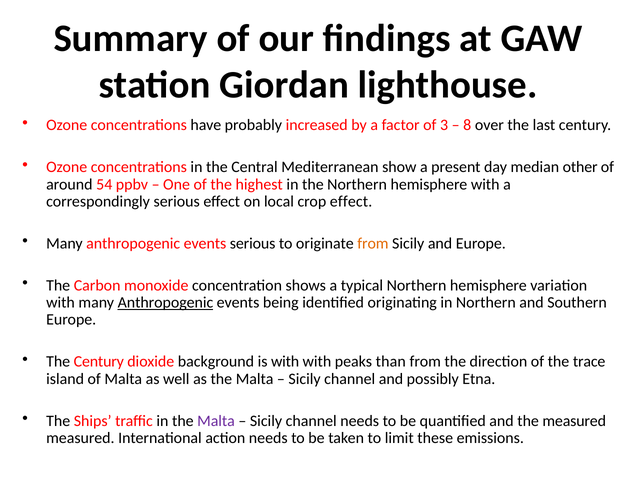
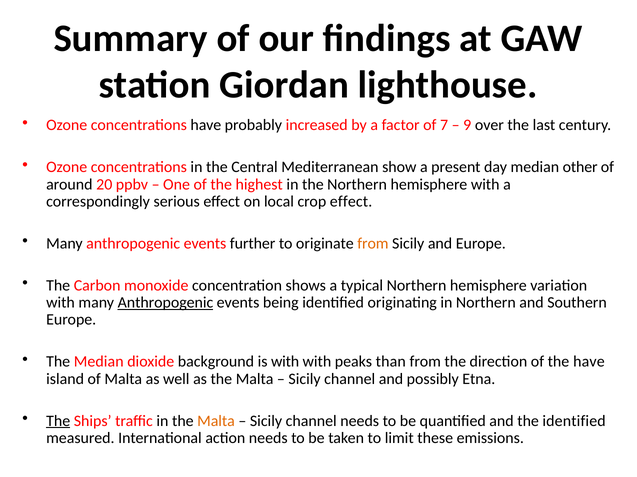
3: 3 -> 7 (444, 125)
8: 8 -> 9 (467, 125)
54: 54 -> 20 (104, 185)
events serious: serious -> further (253, 244)
The Century: Century -> Median (99, 362)
the trace: trace -> have (589, 362)
The underline: none -> present (58, 422)
Malta colour: purple -> orange (216, 422)
the measured: measured -> identified (574, 422)
